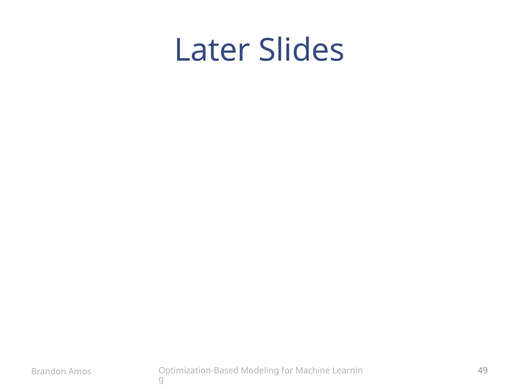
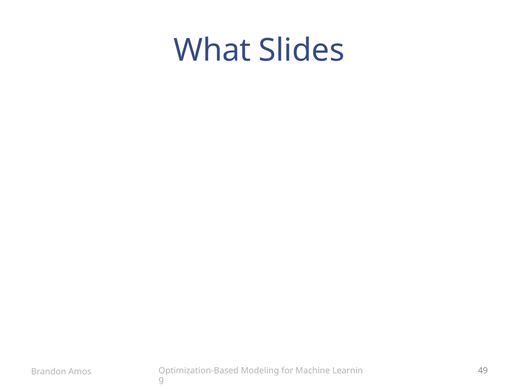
Later: Later -> What (212, 50)
